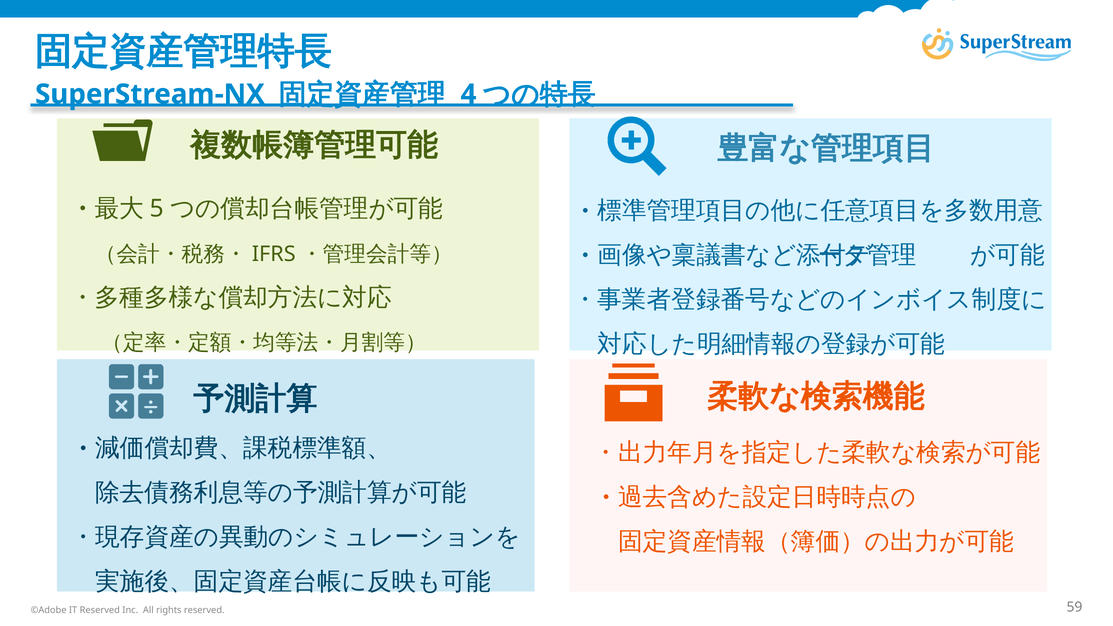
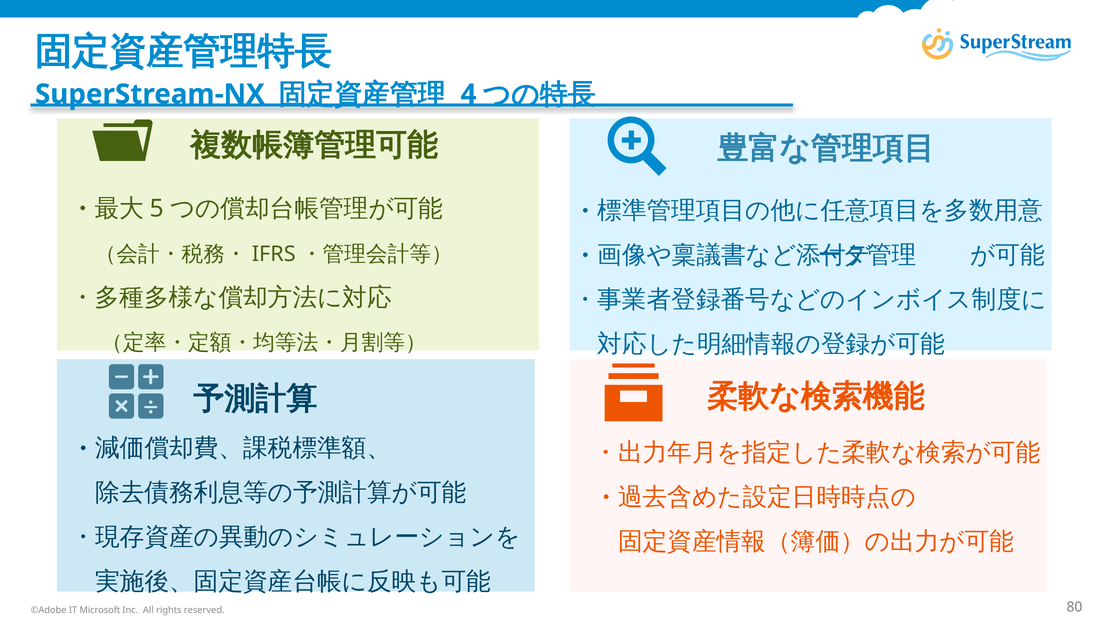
IT Reserved: Reserved -> Microsoft (100, 610)
59: 59 -> 80 (1074, 607)
